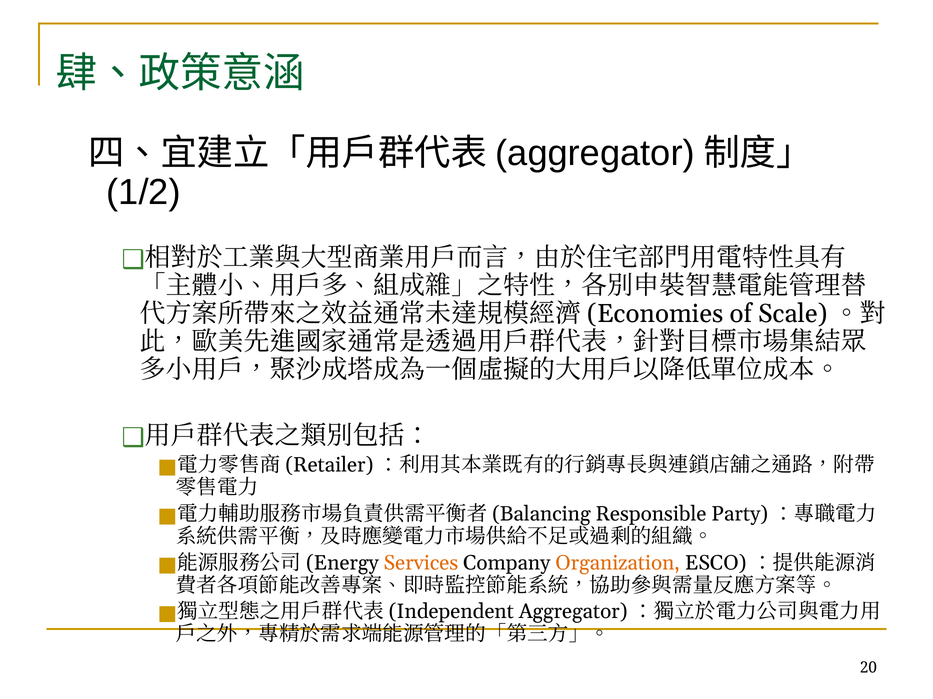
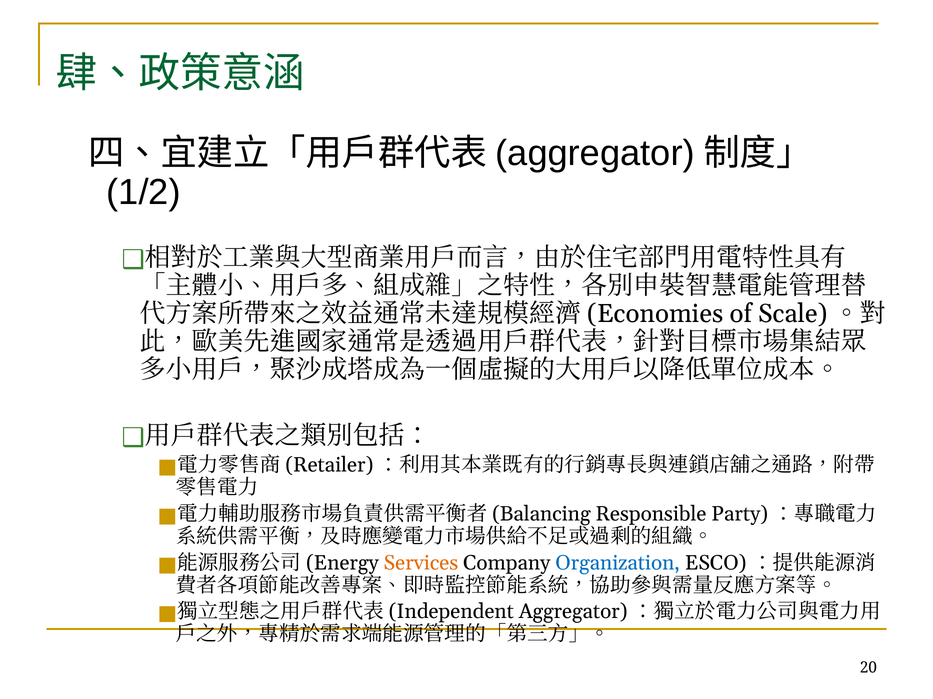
Organization colour: orange -> blue (618, 563)
